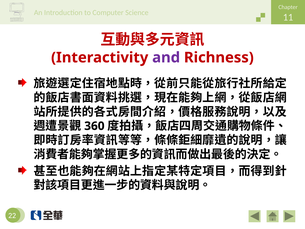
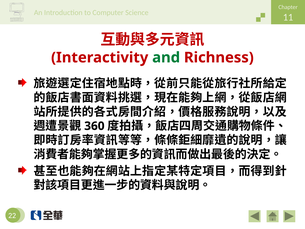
and colour: purple -> green (166, 57)
